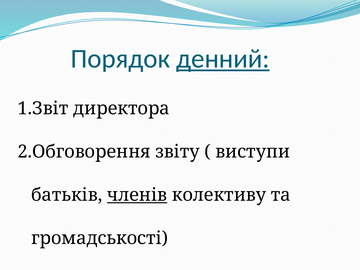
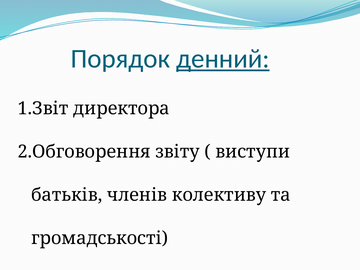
членів underline: present -> none (137, 195)
